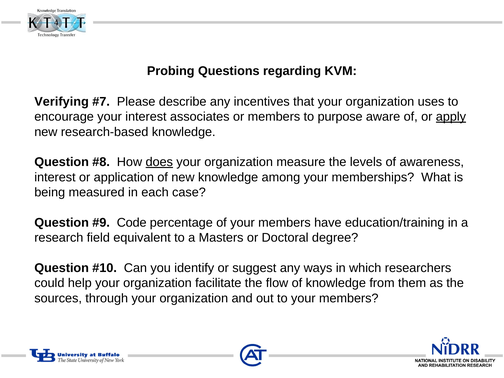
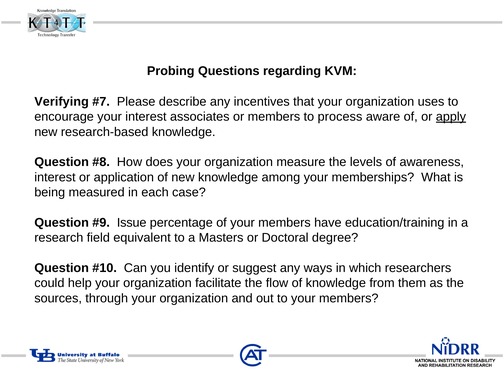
purpose: purpose -> process (340, 117)
does underline: present -> none (159, 162)
Code: Code -> Issue (132, 223)
